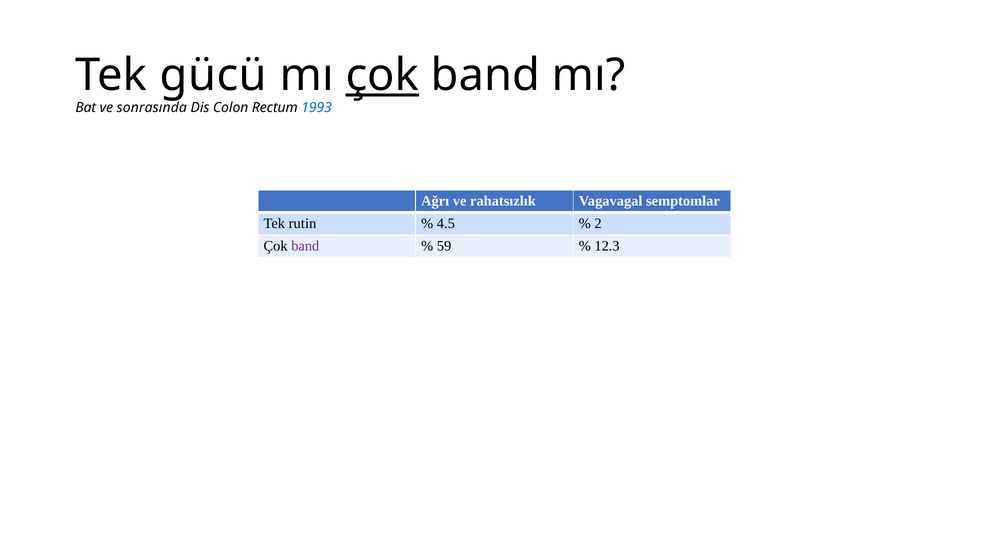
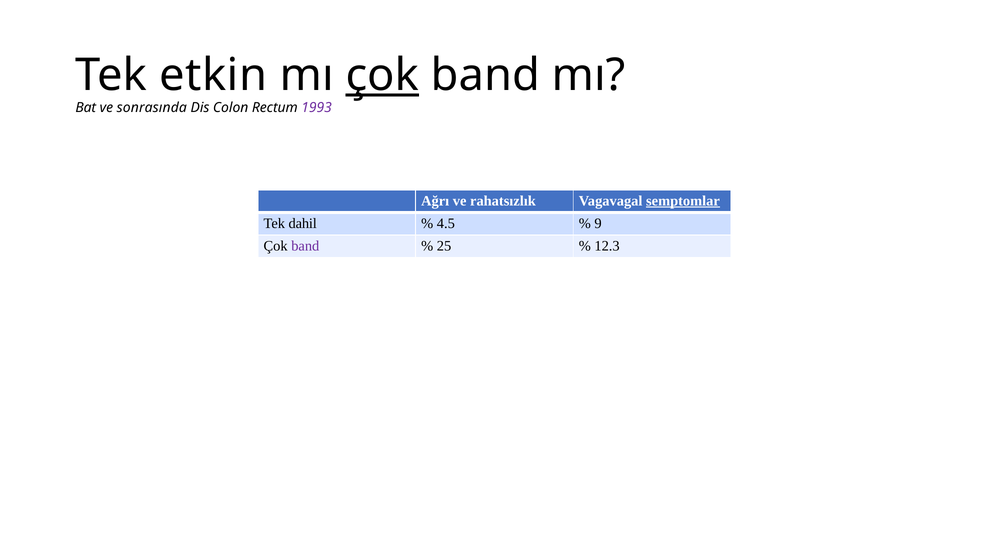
gücü: gücü -> etkin (213, 76)
1993 colour: blue -> purple (317, 108)
semptomlar underline: none -> present (683, 201)
rutin: rutin -> dahil (303, 224)
2: 2 -> 9 (598, 224)
59: 59 -> 25 (444, 246)
